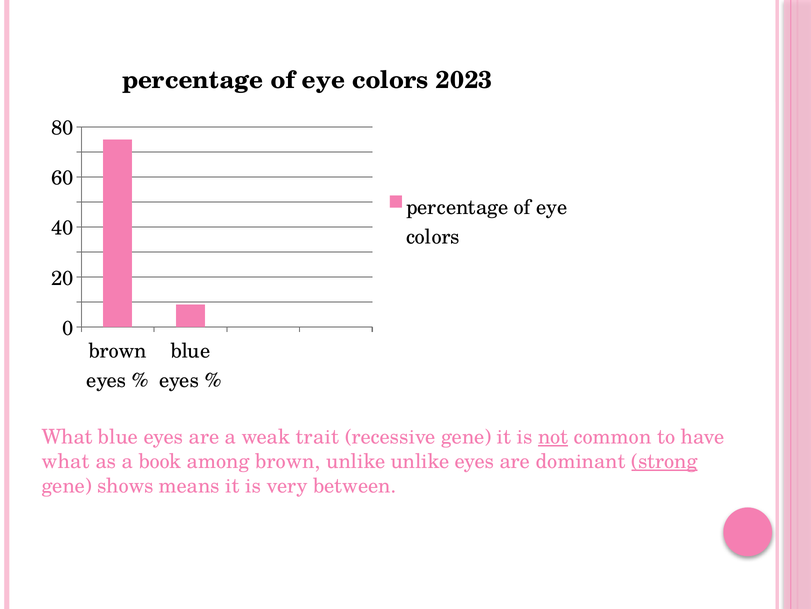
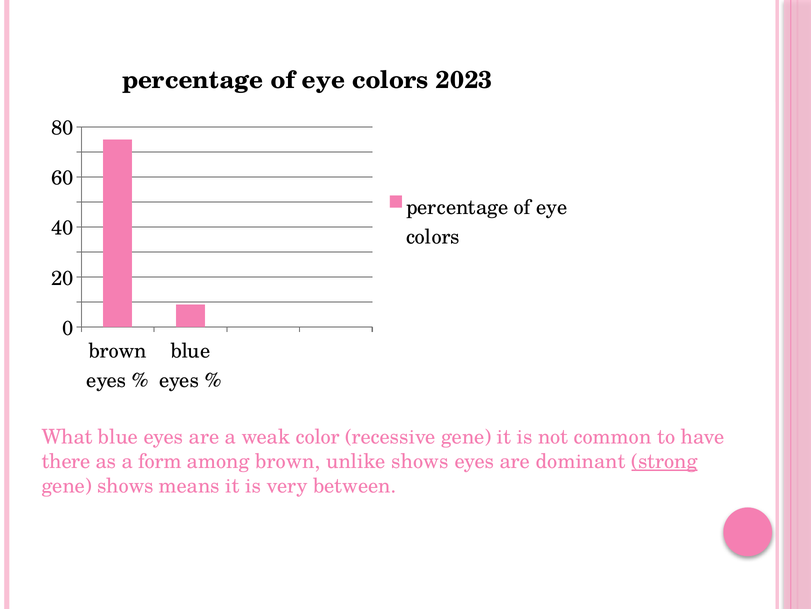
trait: trait -> color (318, 437)
not underline: present -> none (553, 437)
what: what -> there (66, 461)
book: book -> form (160, 461)
unlike unlike: unlike -> shows (420, 461)
